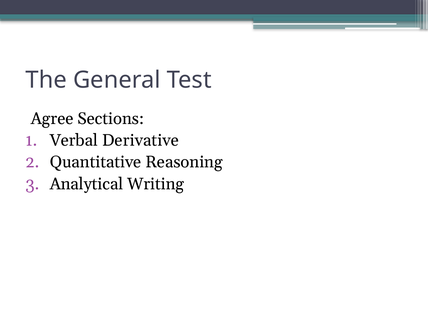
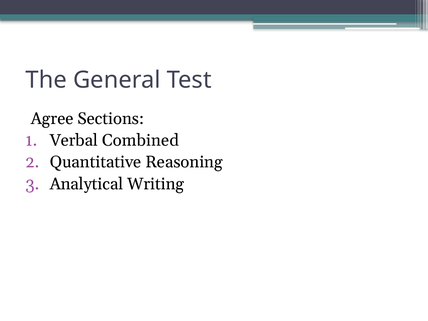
Derivative: Derivative -> Combined (140, 140)
